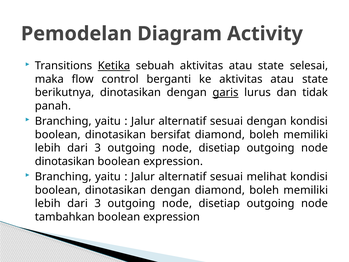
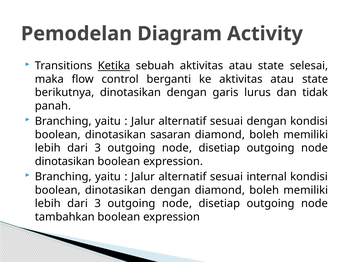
garis underline: present -> none (225, 92)
bersifat: bersifat -> sasaran (170, 135)
melihat: melihat -> internal (267, 177)
